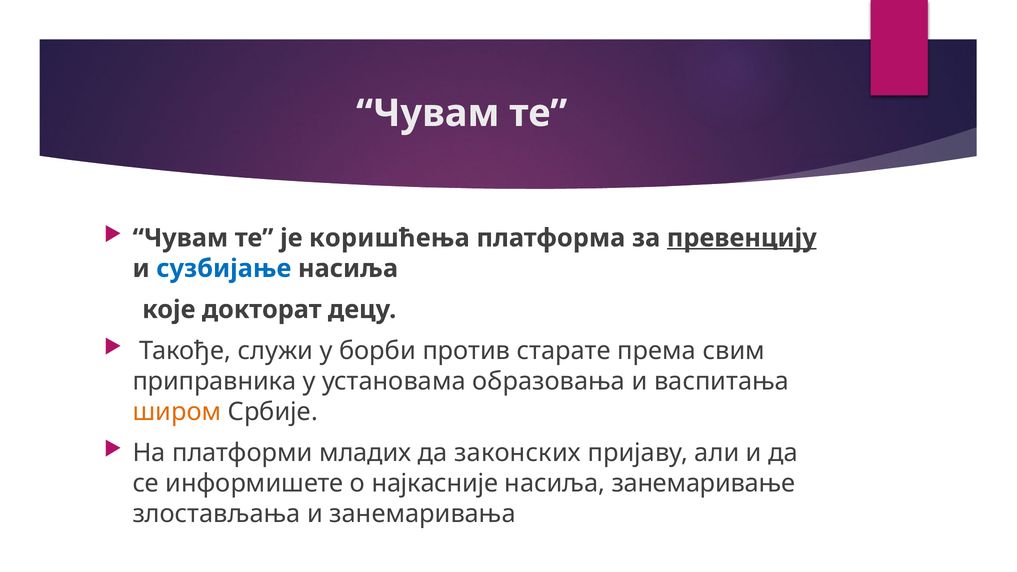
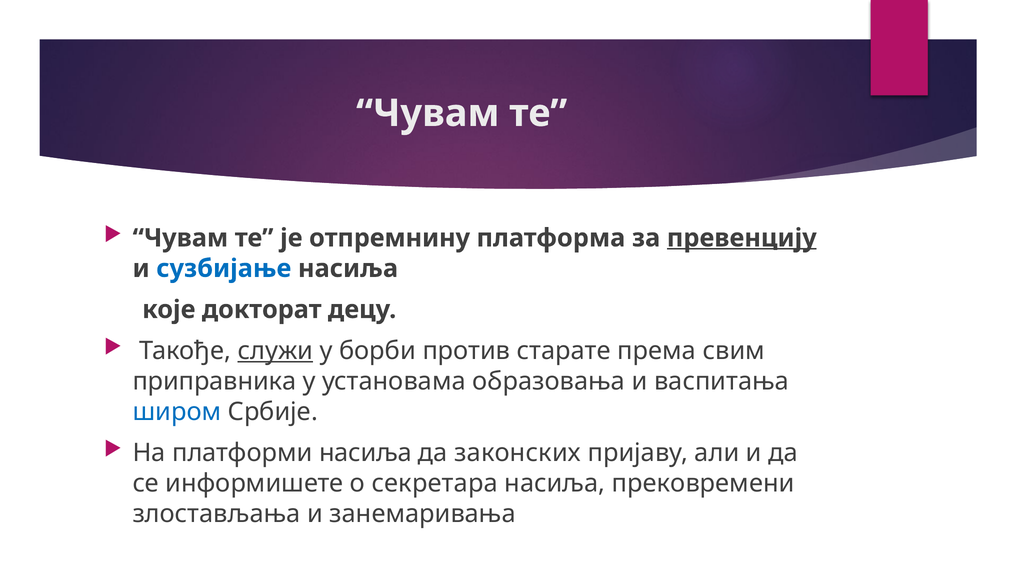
коришћења: коришћења -> отпремнину (390, 238)
служи underline: none -> present (275, 351)
широм colour: orange -> blue (177, 412)
платформи младих: младих -> насиља (365, 453)
најкасније: најкасније -> секретара (435, 483)
занемаривање: занемаривање -> прековремени (703, 483)
